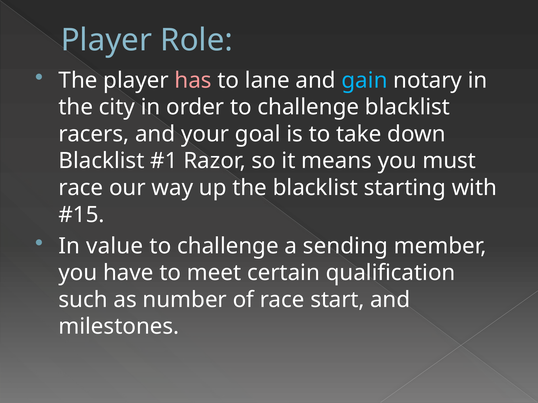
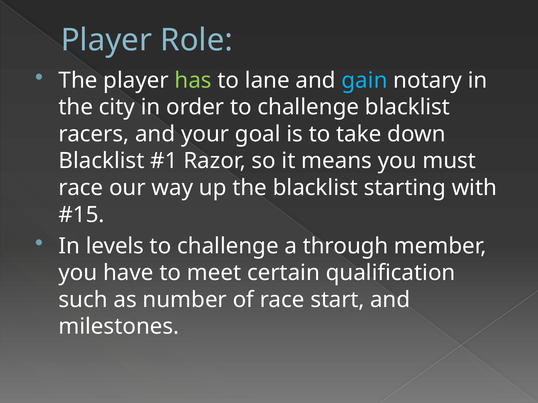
has colour: pink -> light green (193, 80)
value: value -> levels (115, 246)
sending: sending -> through (346, 246)
